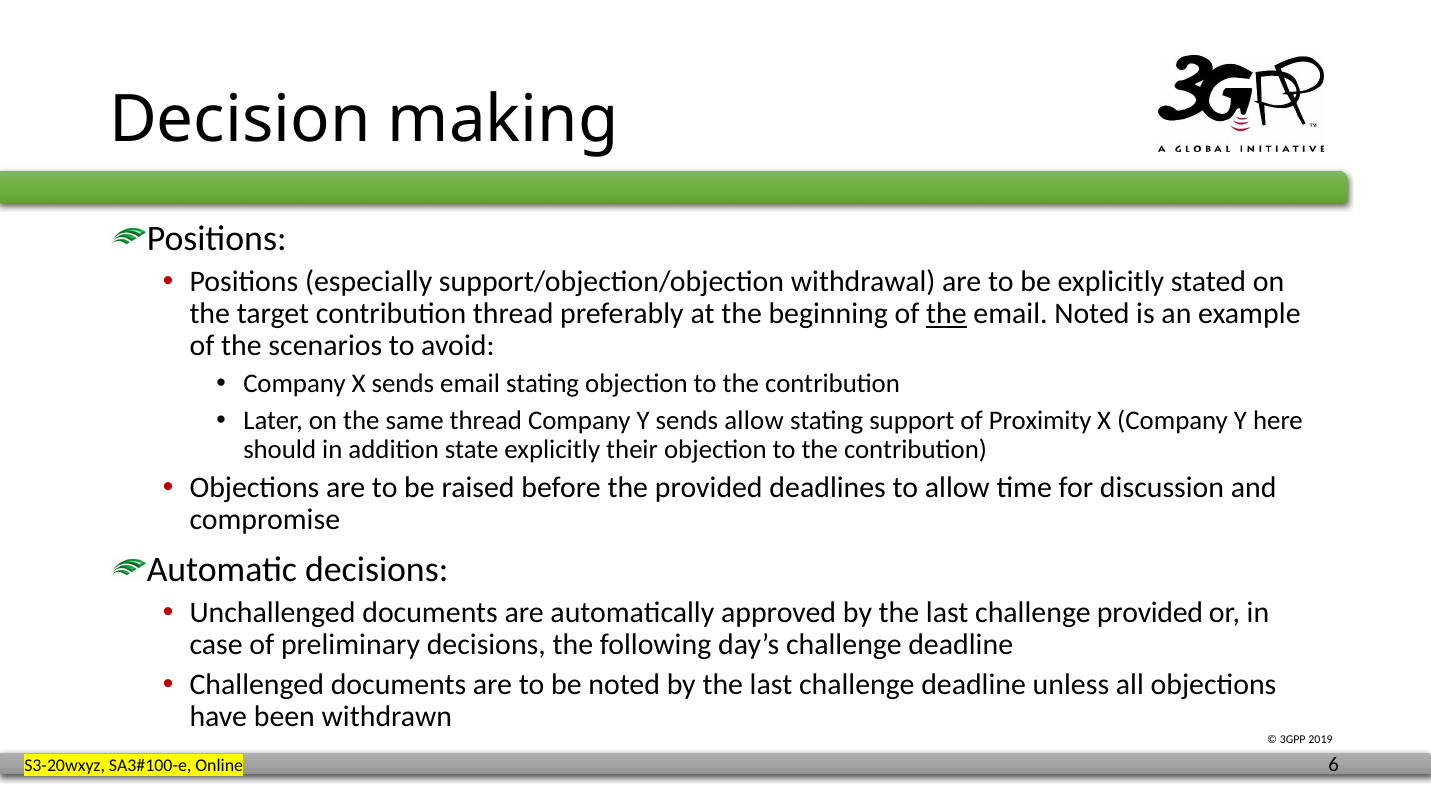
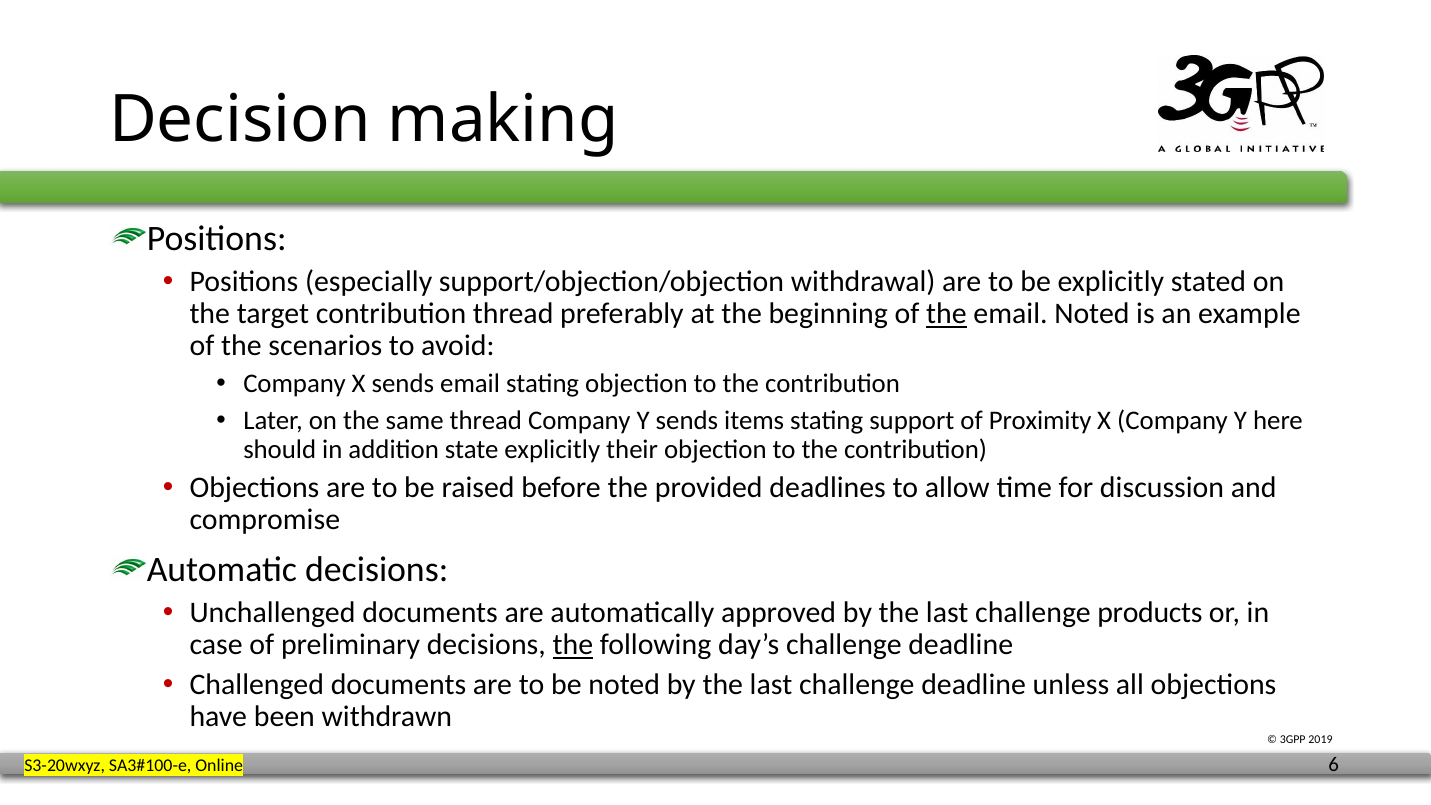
sends allow: allow -> items (754, 420)
challenge provided: provided -> products (1150, 613)
the underline: none -> present (573, 645)
